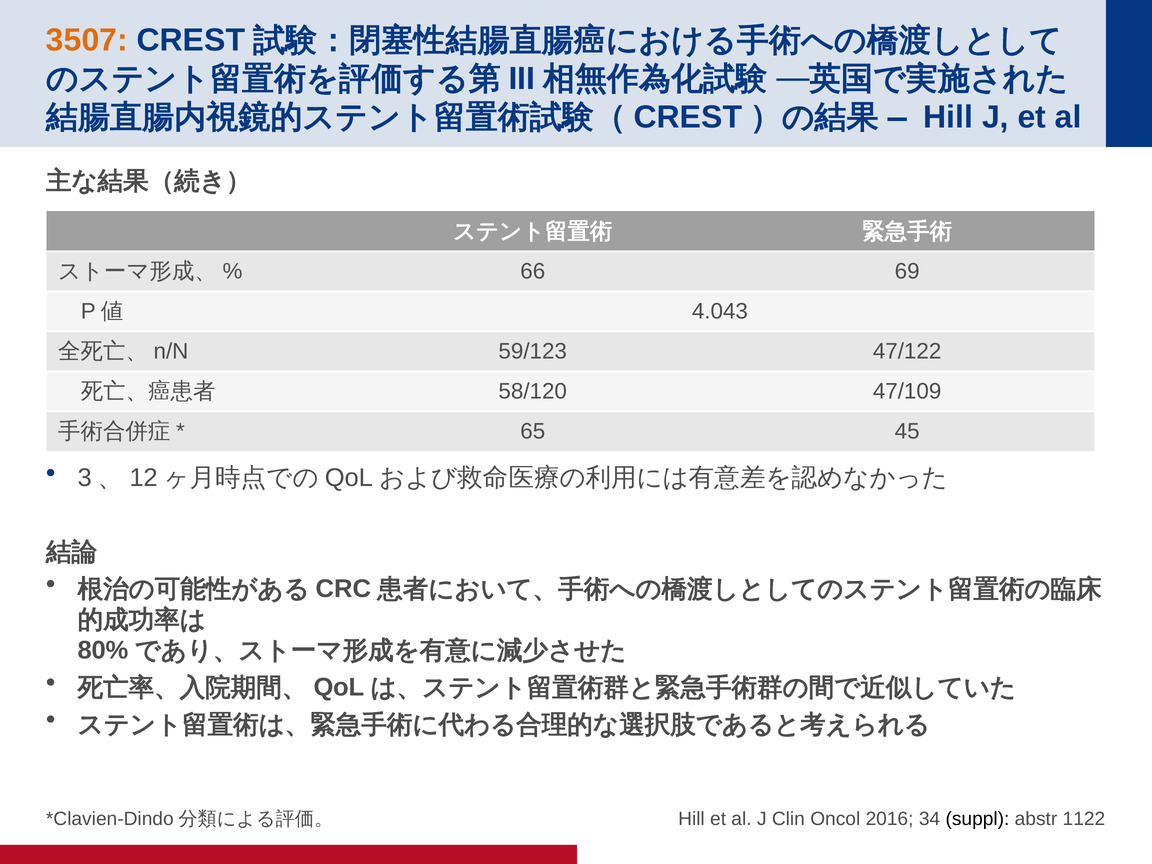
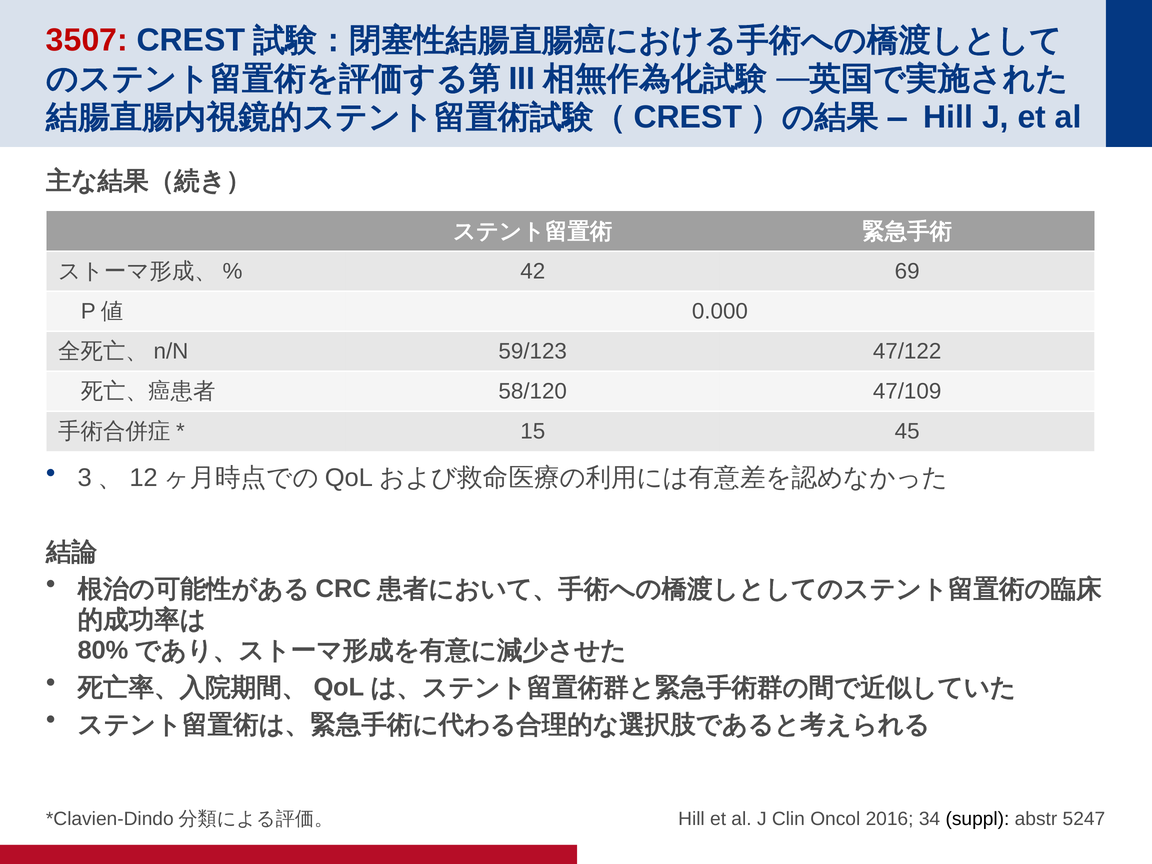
3507 colour: orange -> red (87, 40)
66: 66 -> 42 (533, 272)
4.043: 4.043 -> 0.000 (720, 312)
65: 65 -> 15 (533, 432)
1122: 1122 -> 5247 (1084, 819)
